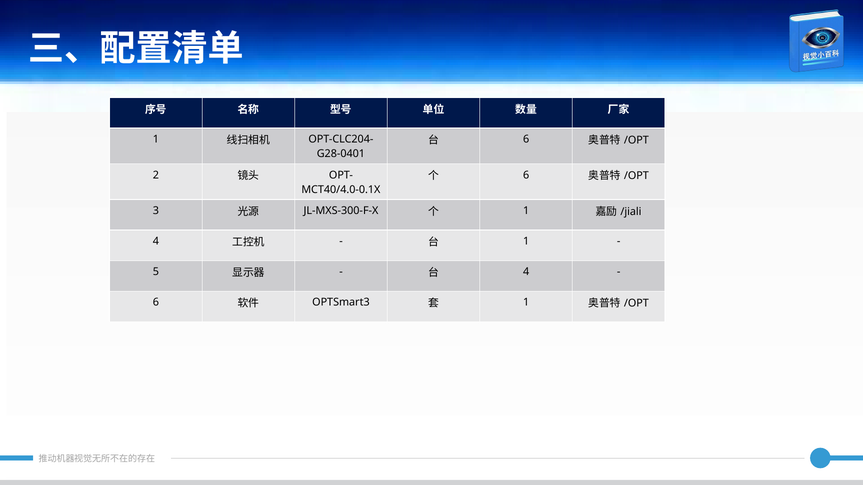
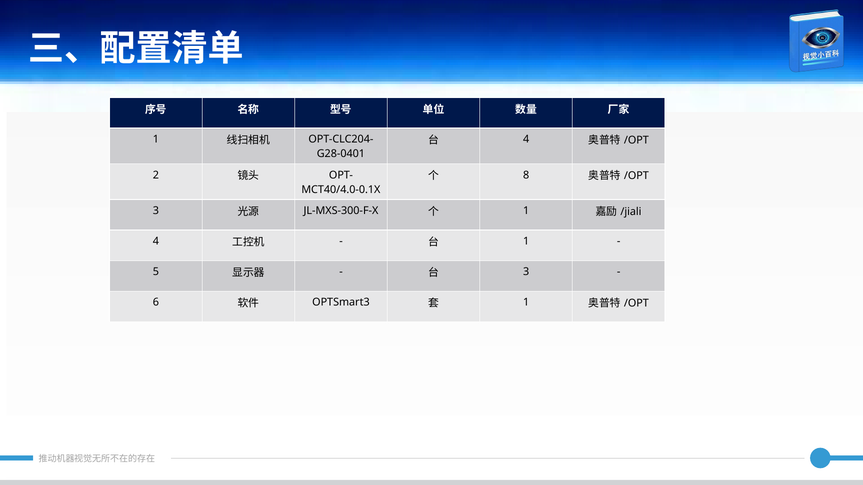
6: 6 -> 4 (526, 139)
6: 6 -> 8 (526, 175)
4: 4 -> 3 (526, 272)
